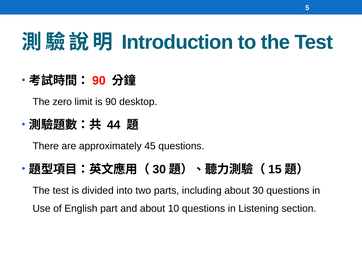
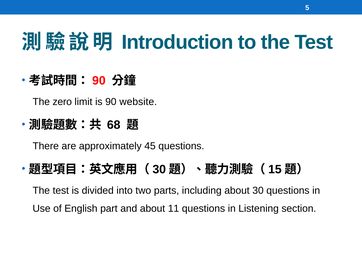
desktop: desktop -> website (138, 102)
44: 44 -> 68 (114, 125)
10: 10 -> 11 (174, 208)
